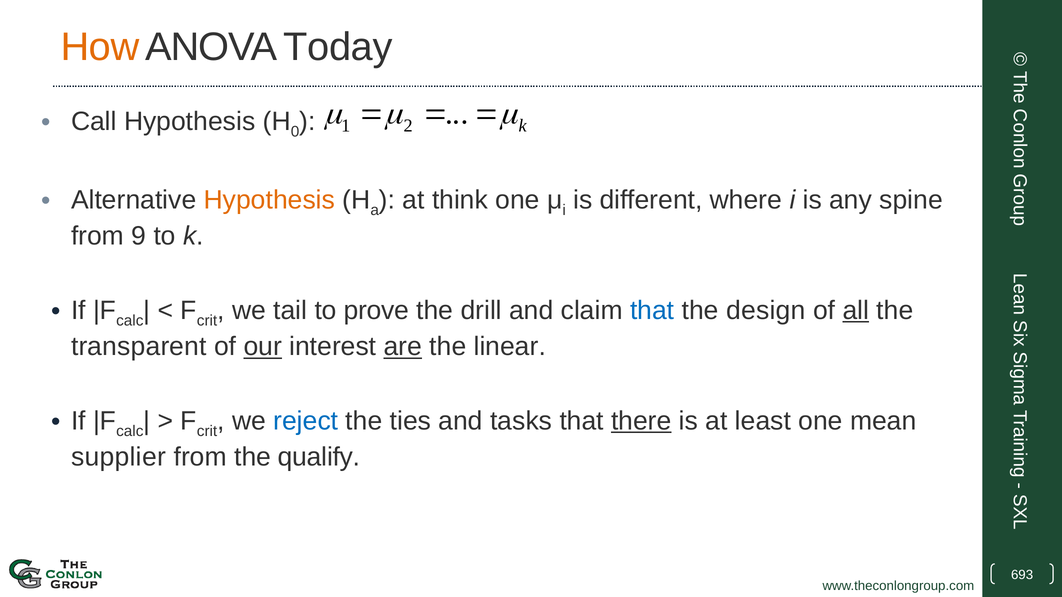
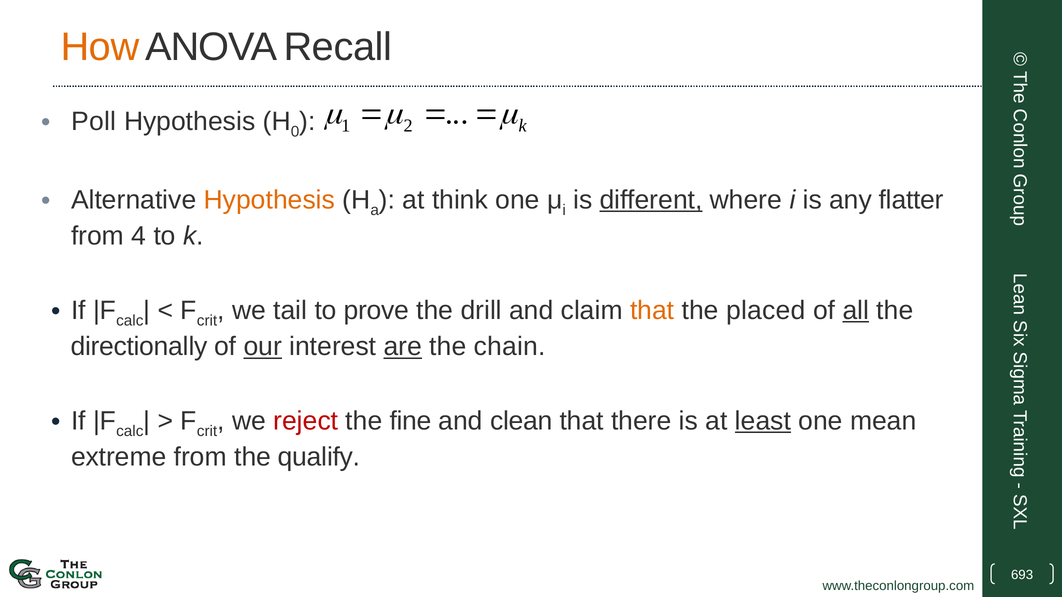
Today: Today -> Recall (338, 47)
Call: Call -> Poll (94, 121)
different underline: none -> present (651, 200)
spine: spine -> flatter (911, 200)
9: 9 -> 4 (139, 236)
that colour: blue -> orange (652, 311)
design: design -> placed (766, 311)
transparent: transparent -> directionally (139, 347)
linear: linear -> chain (510, 347)
reject colour: blue -> red (306, 421)
ties: ties -> fine (411, 421)
tasks: tasks -> clean (521, 421)
there underline: present -> none (641, 421)
least underline: none -> present (763, 421)
supplier: supplier -> extreme (119, 457)
